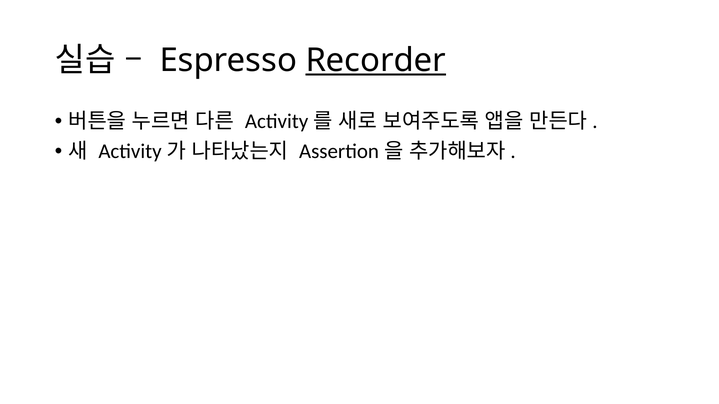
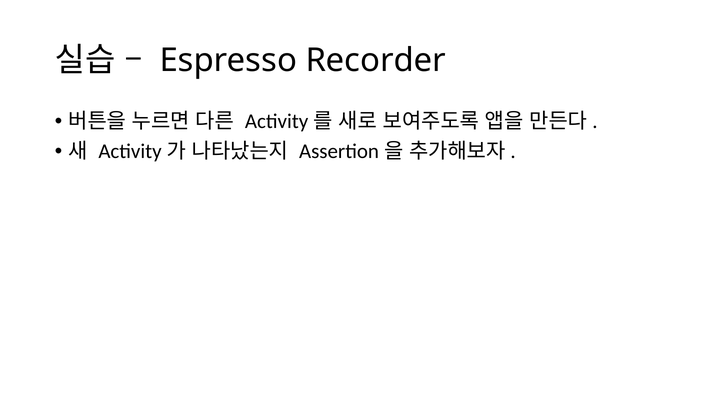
Recorder underline: present -> none (376, 60)
